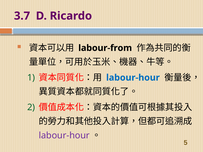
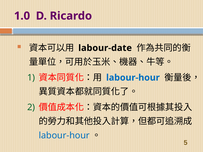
3.7: 3.7 -> 1.0 (22, 16)
labour-from: labour-from -> labour-date (105, 48)
labour-hour colour: purple -> blue (64, 136)
